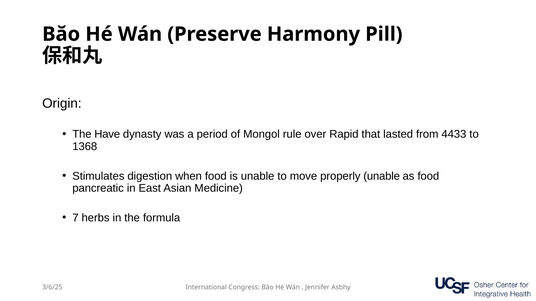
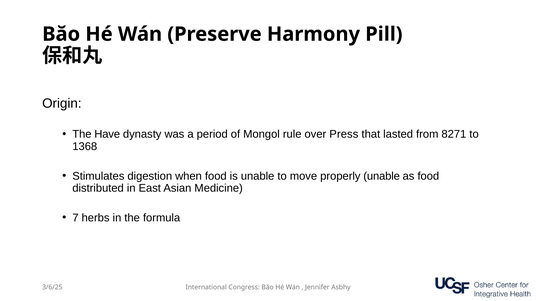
Rapid: Rapid -> Press (344, 135)
4433: 4433 -> 8271 (454, 135)
pancreatic: pancreatic -> distributed (98, 188)
